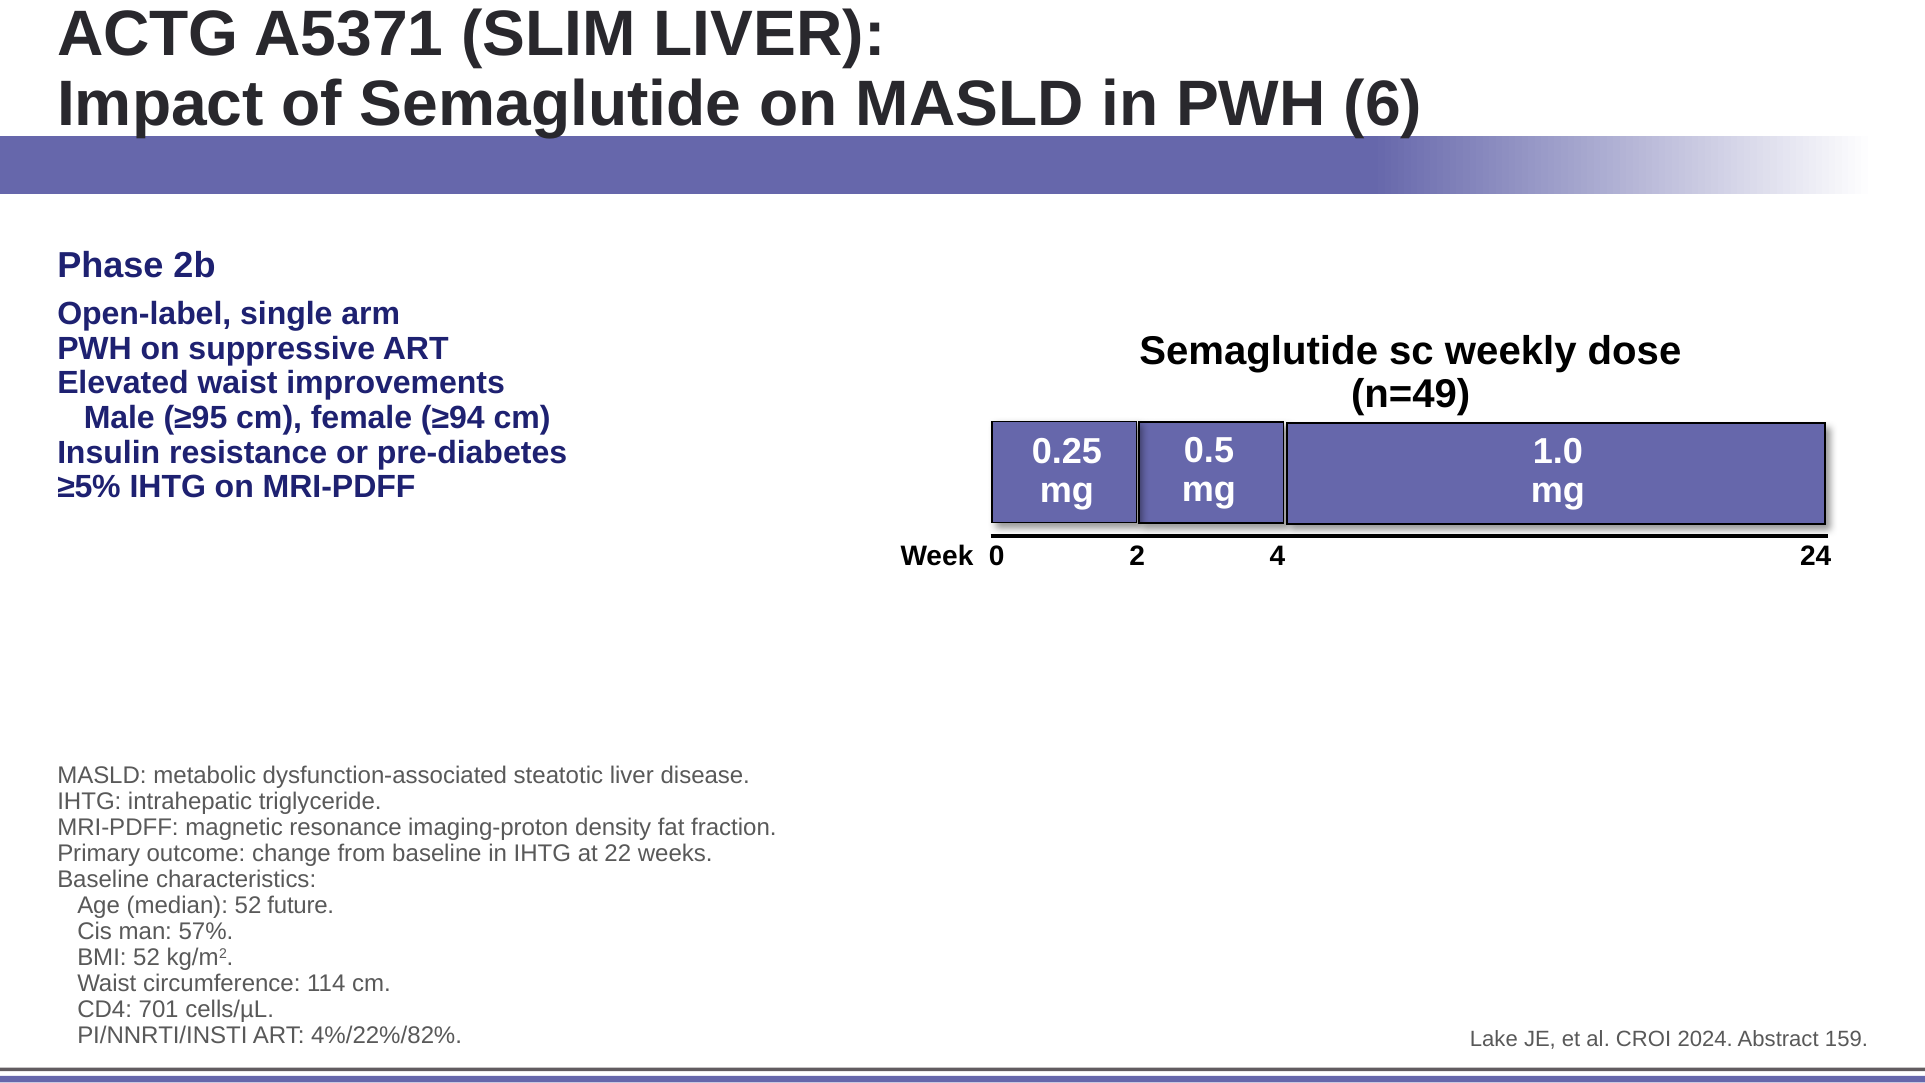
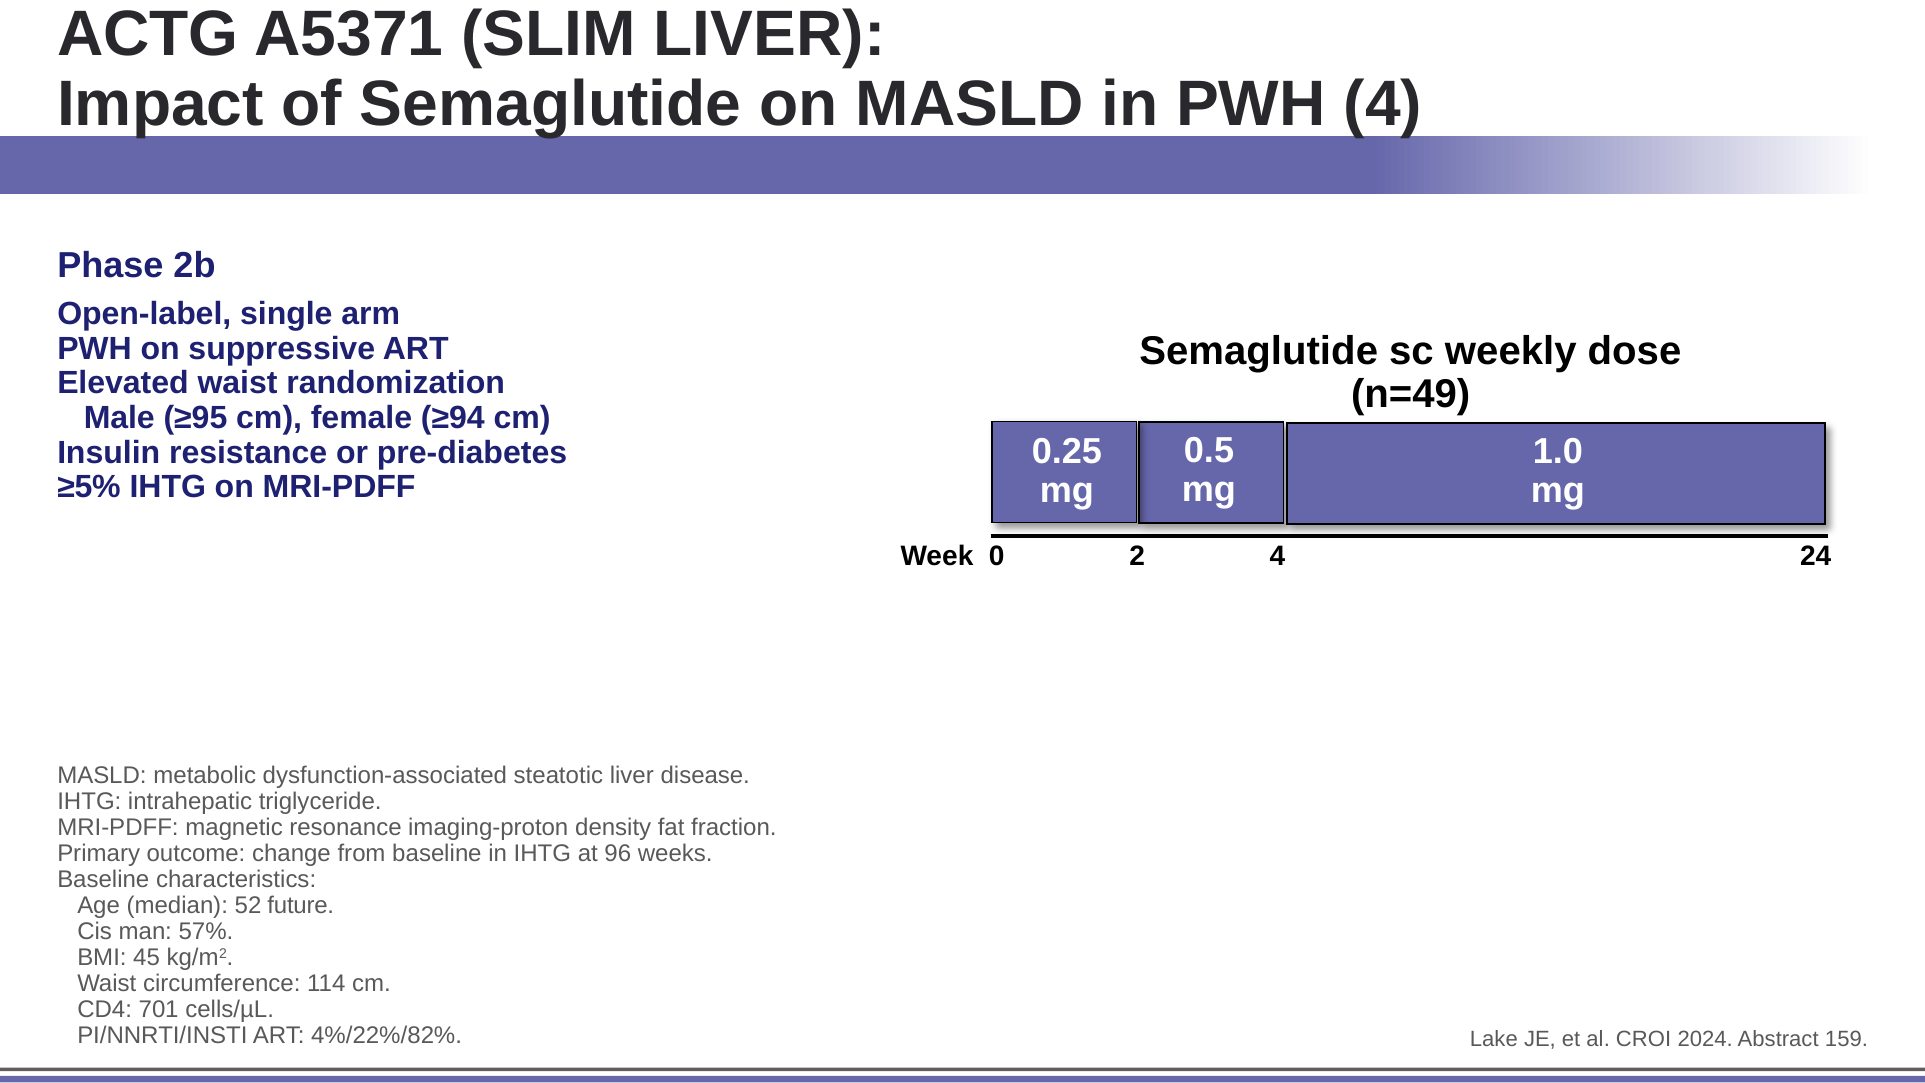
PWH 6: 6 -> 4 (1383, 104)
improvements: improvements -> randomization (396, 383)
22: 22 -> 96 (618, 853)
BMI 52: 52 -> 45 (147, 957)
